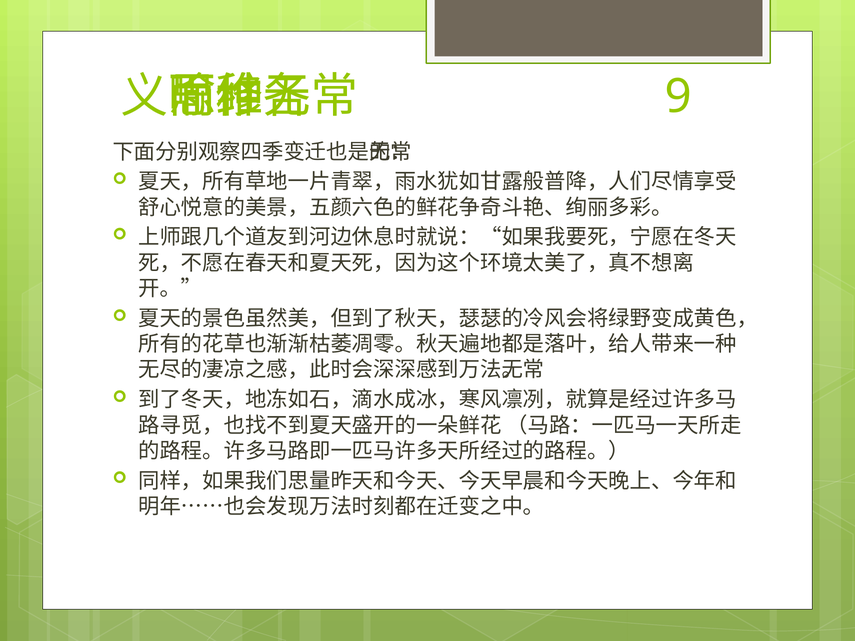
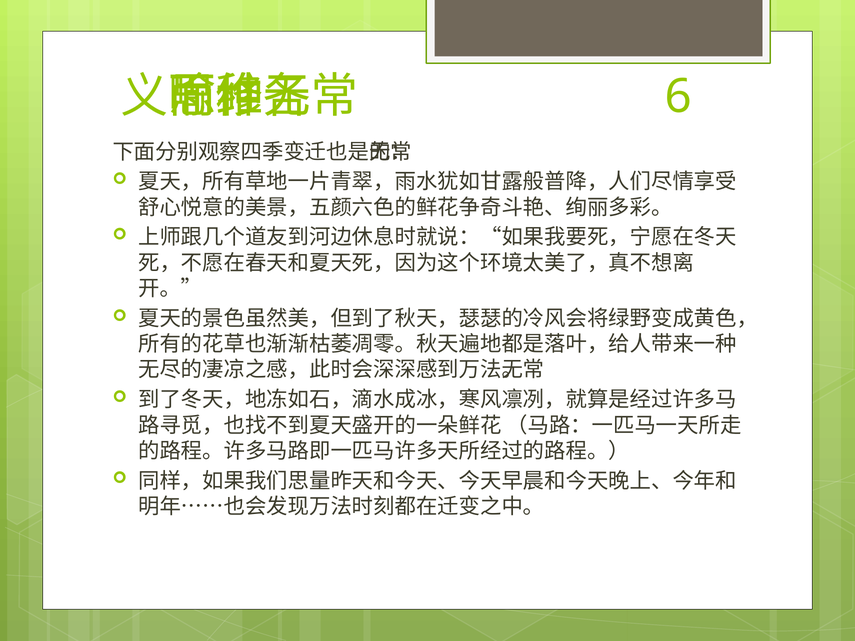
9: 9 -> 6 (679, 96)
